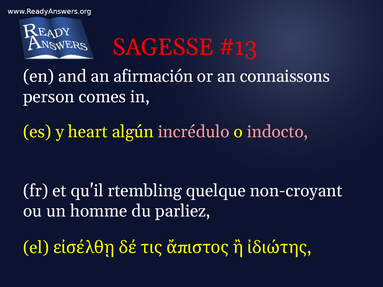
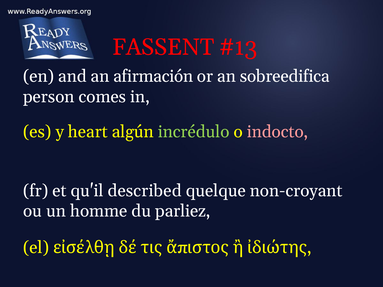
SAGESSE: SAGESSE -> FASSENT (163, 47)
connaissons: connaissons -> sobreedifica (285, 76)
incrédulo colour: pink -> light green (194, 132)
rtembling: rtembling -> described (145, 191)
